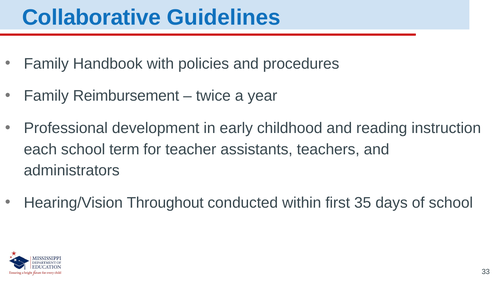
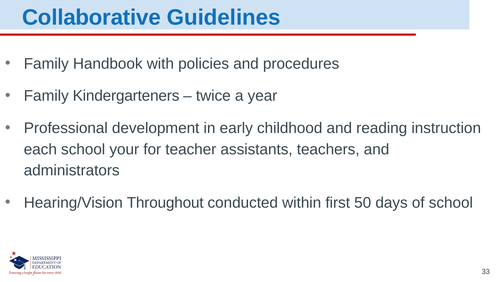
Reimbursement: Reimbursement -> Kindergarteners (126, 96)
term: term -> your (124, 149)
35: 35 -> 50 (363, 203)
